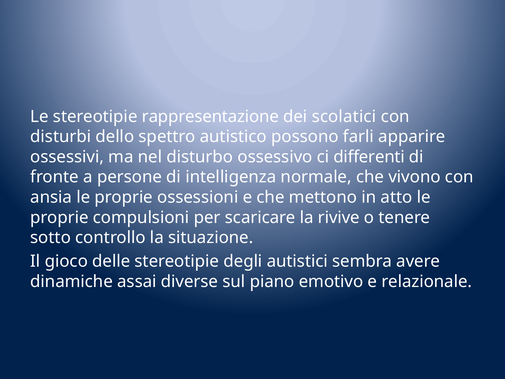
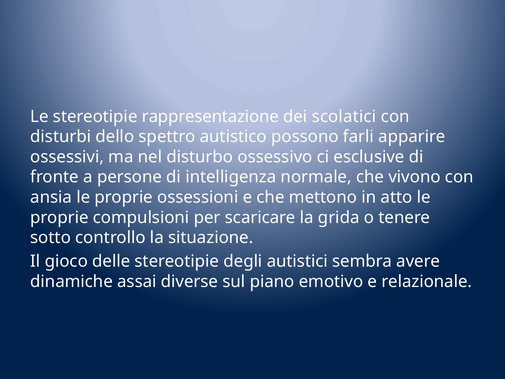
differenti: differenti -> esclusive (369, 157)
rivive: rivive -> grida (339, 217)
